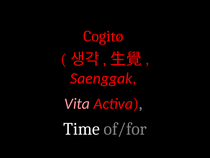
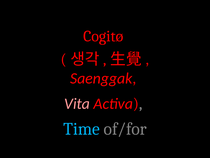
Time colour: white -> light blue (82, 129)
